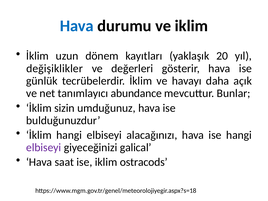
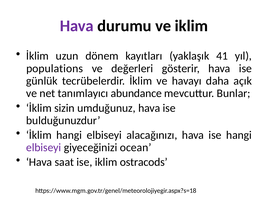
Hava colour: blue -> purple (77, 26)
20: 20 -> 41 (222, 56)
değişiklikler: değişiklikler -> populations (55, 68)
galical: galical -> ocean (136, 148)
